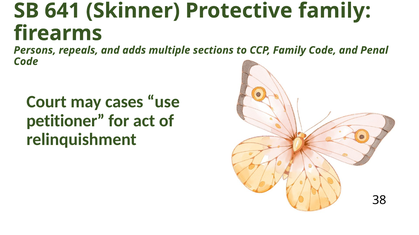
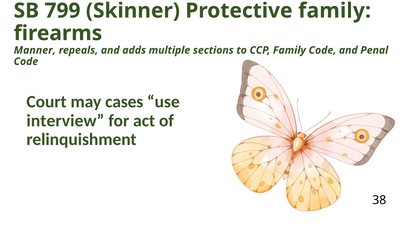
641: 641 -> 799 (62, 11)
Persons: Persons -> Manner (35, 50)
petitioner: petitioner -> interview (65, 121)
